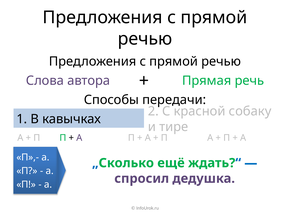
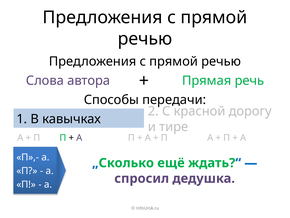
собаку: собаку -> дорогу (250, 111)
